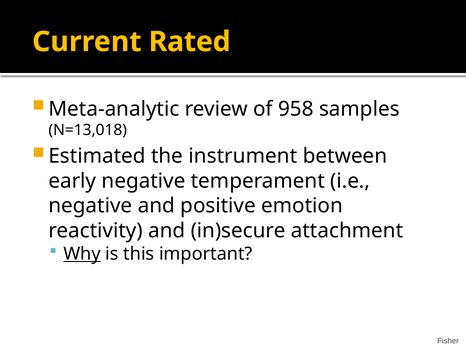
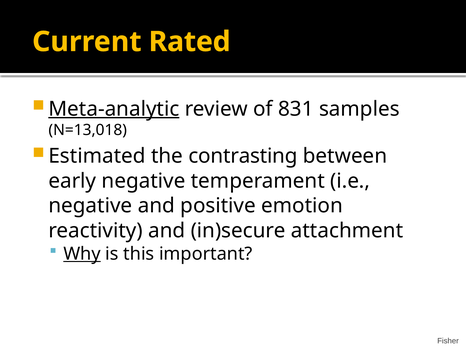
Meta-analytic underline: none -> present (114, 109)
958: 958 -> 831 (296, 109)
instrument: instrument -> contrasting (243, 156)
